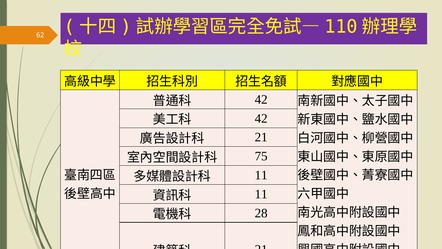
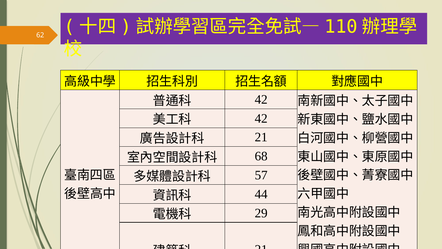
75: 75 -> 68 (261, 156)
11: 11 -> 57 (261, 175)
11: 11 -> 44 (261, 194)
28: 28 -> 29 (261, 213)
